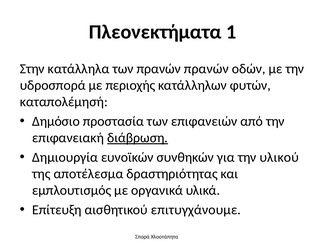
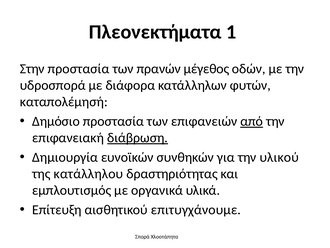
Στην κατάλληλα: κατάλληλα -> προστασία (79, 69)
πρανών πρανών: πρανών -> μέγεθος (206, 69)
περιοχής: περιοχής -> διάφορα (130, 85)
από underline: none -> present (252, 121)
αποτέλεσμα: αποτέλεσμα -> κατάλληλου (88, 173)
